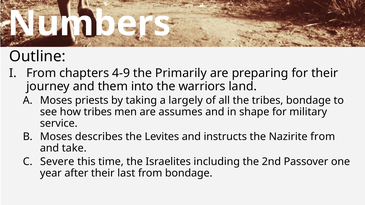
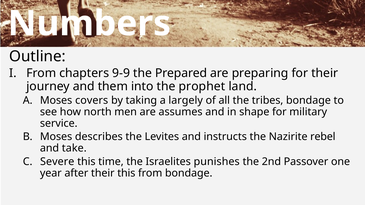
4-9: 4-9 -> 9-9 (121, 73)
Primarily: Primarily -> Prepared (181, 73)
warriors: warriors -> prophet (202, 86)
priests: priests -> covers (92, 101)
how tribes: tribes -> north (98, 112)
Nazirite from: from -> rebel (323, 137)
including: including -> punishes (217, 162)
their last: last -> this (126, 173)
